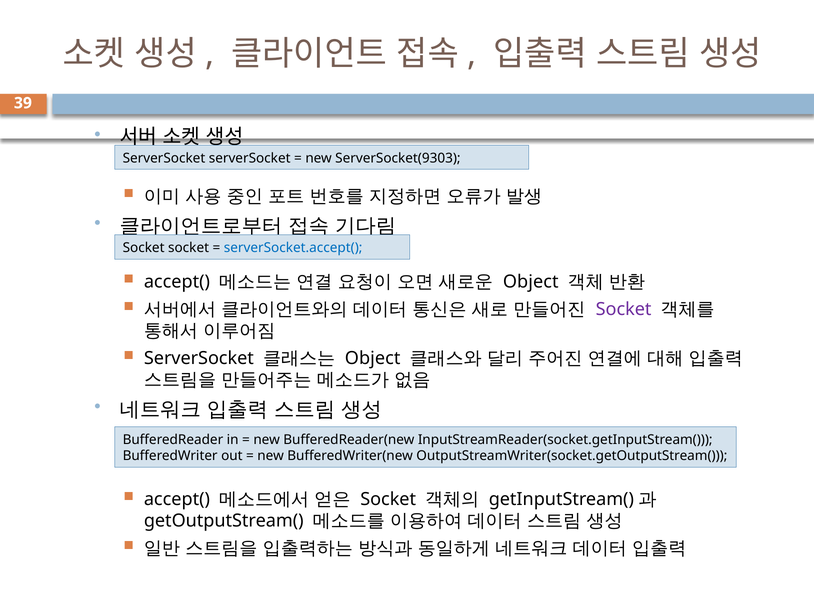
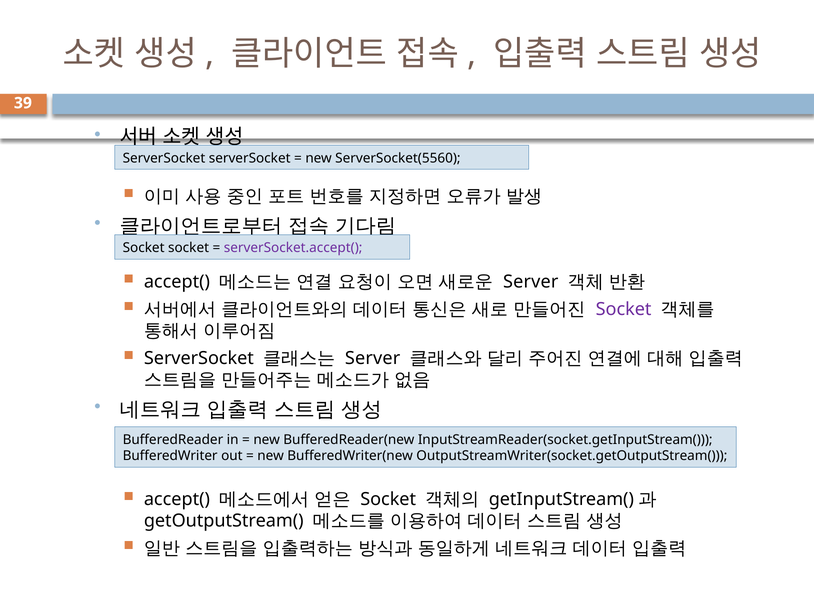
ServerSocket(9303: ServerSocket(9303 -> ServerSocket(5560 (398, 158)
serverSocket.accept( colour: blue -> purple (293, 248)
Object: Object -> Server (531, 281)
Object: Object -> Server (373, 358)
